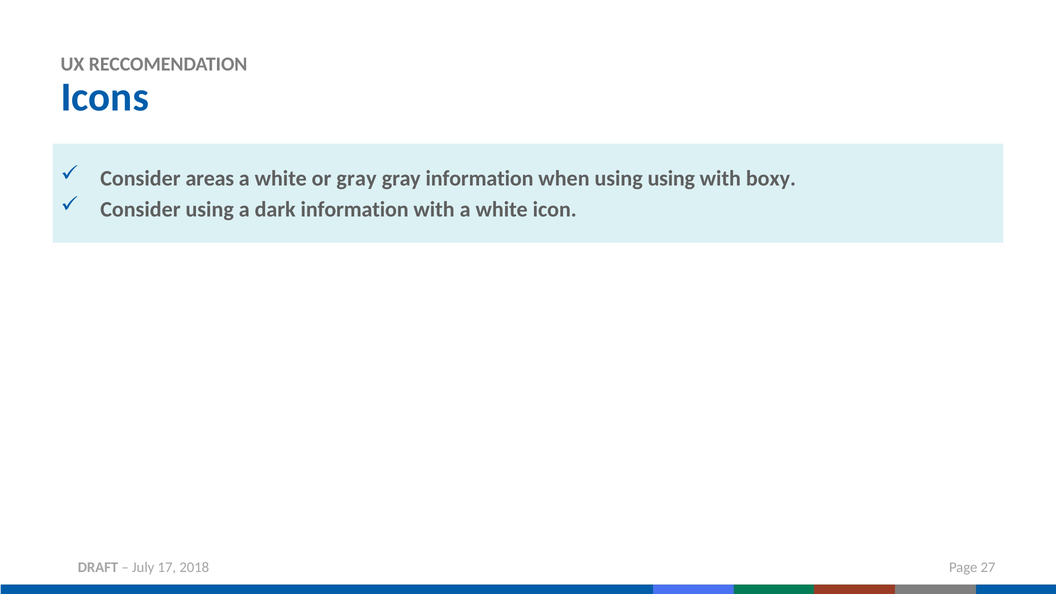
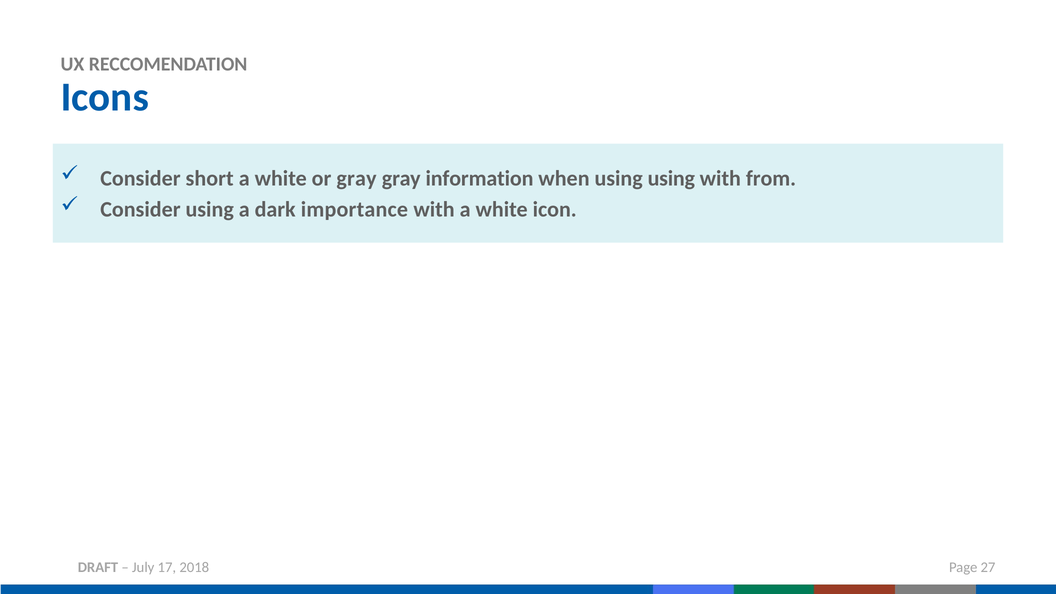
areas: areas -> short (210, 179)
boxy: boxy -> from (771, 179)
dark information: information -> importance (354, 209)
